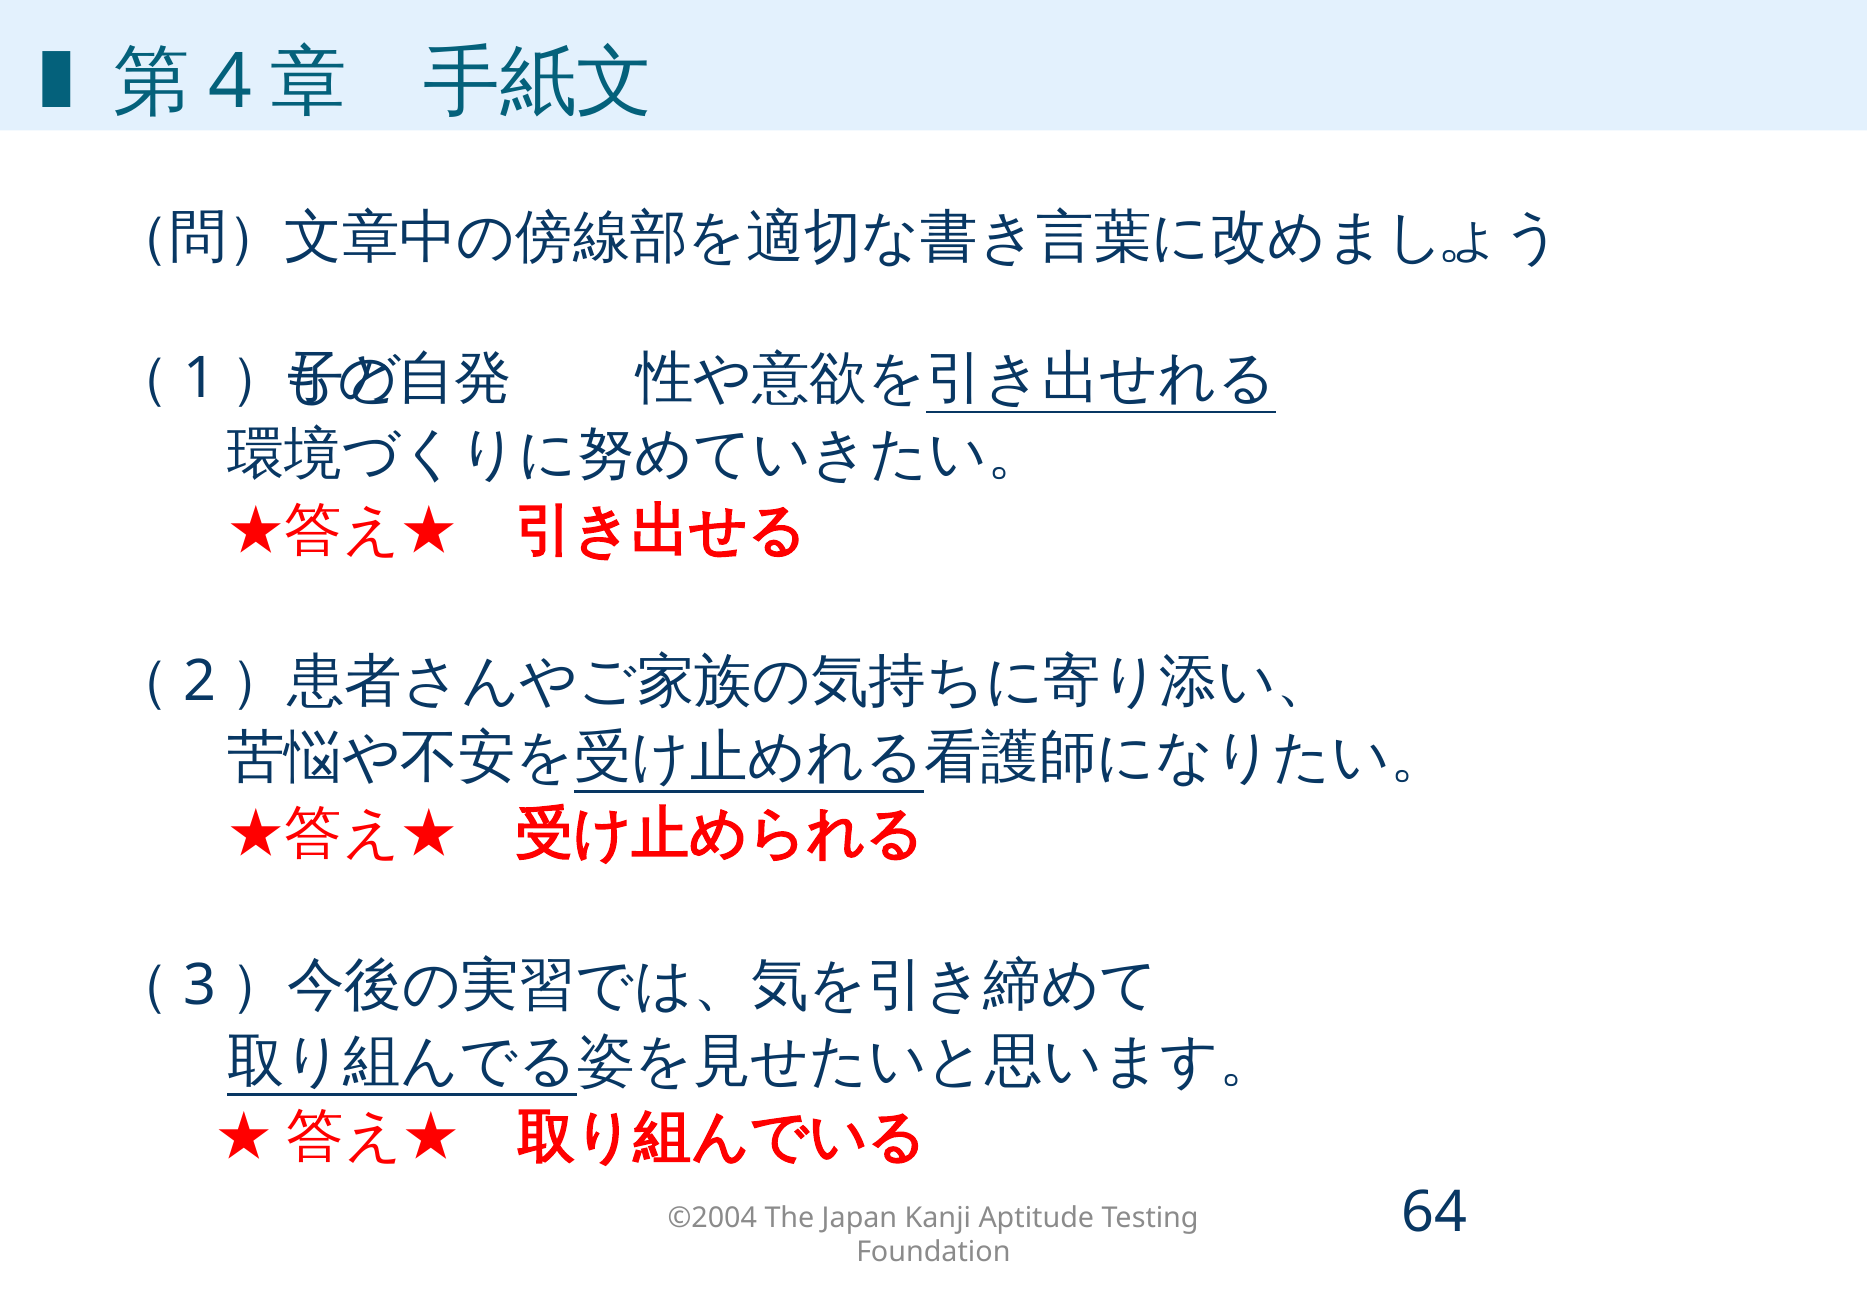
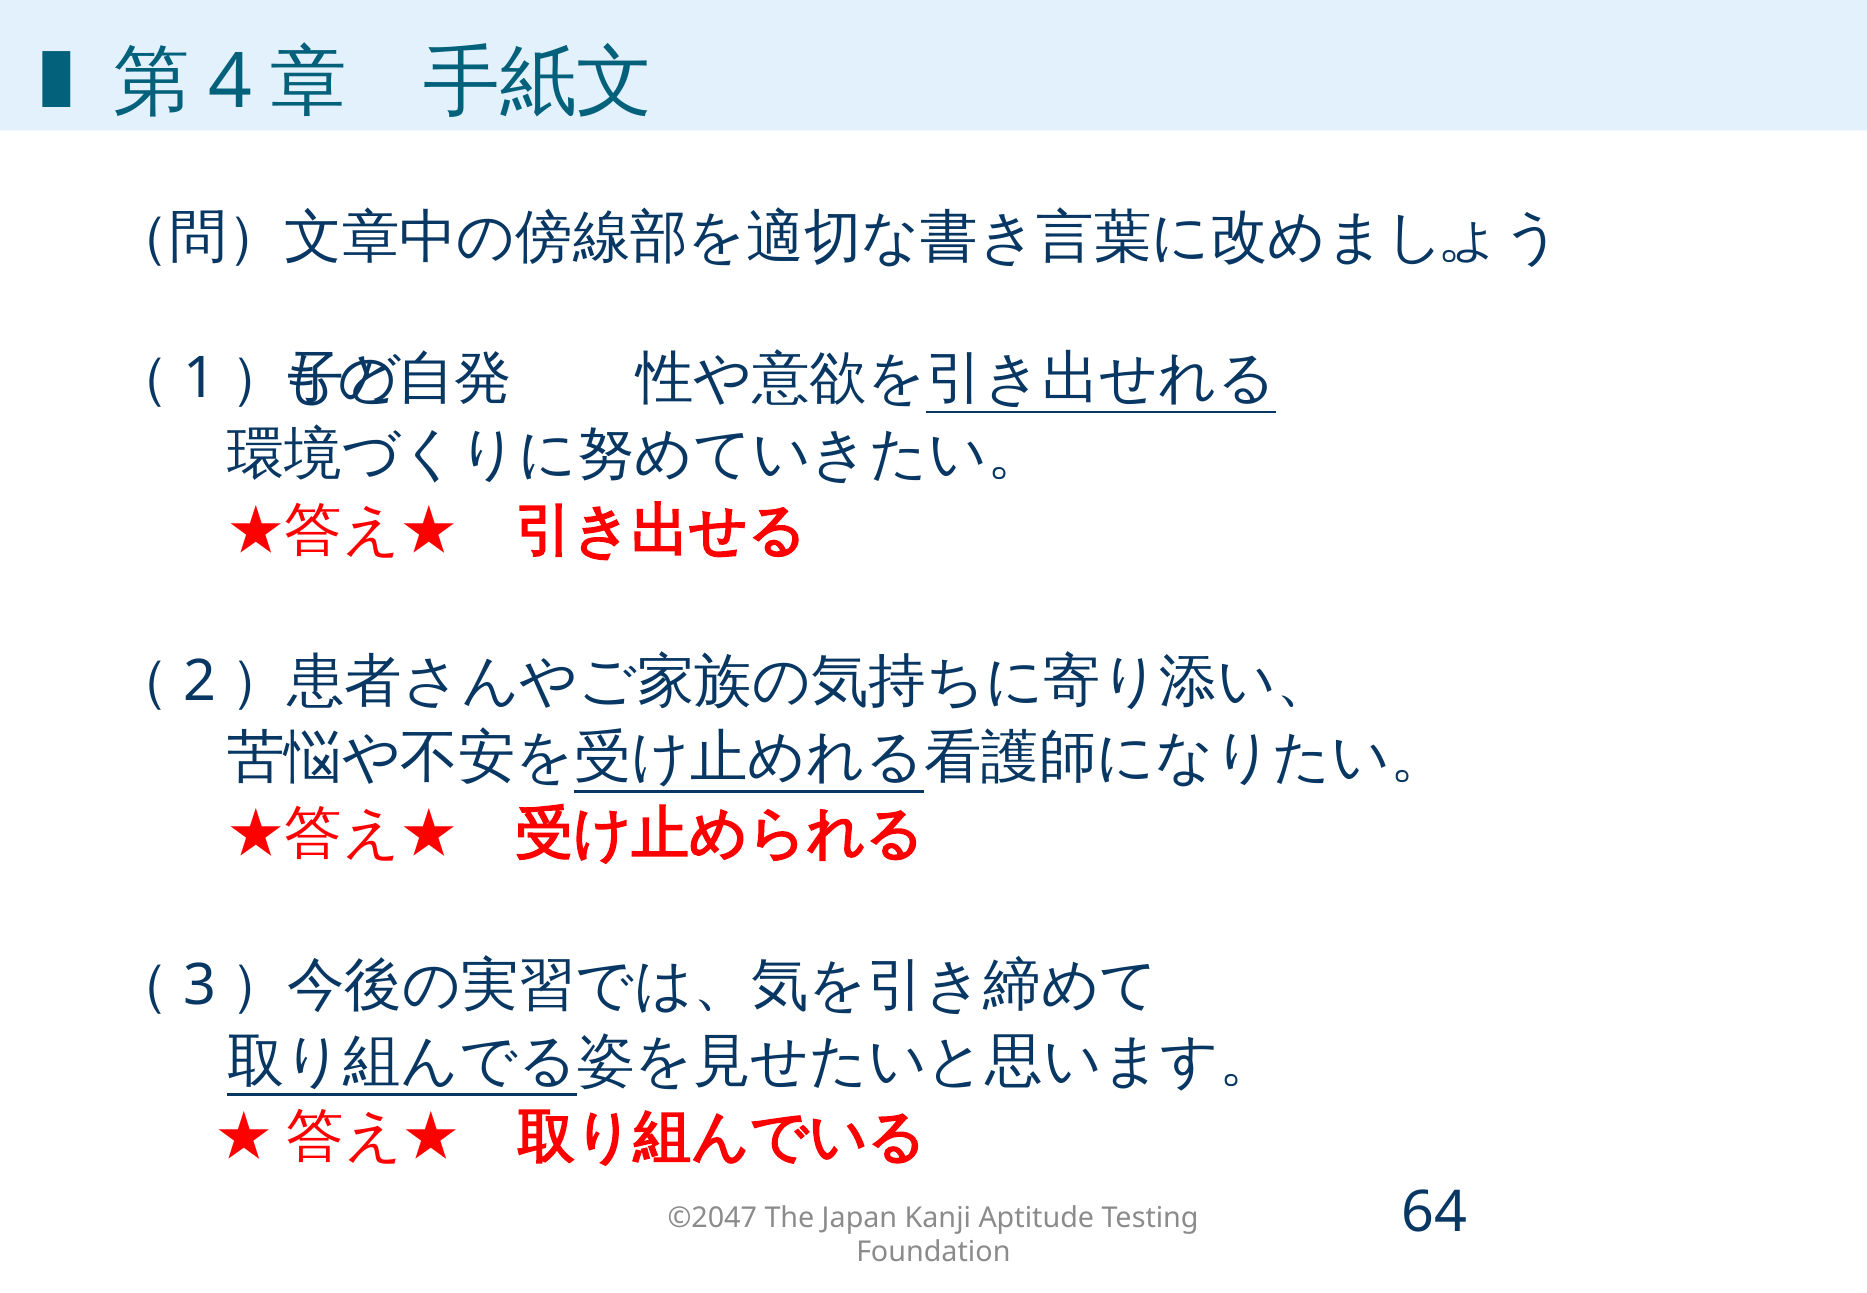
©2004: ©2004 -> ©2047 (712, 1217)
